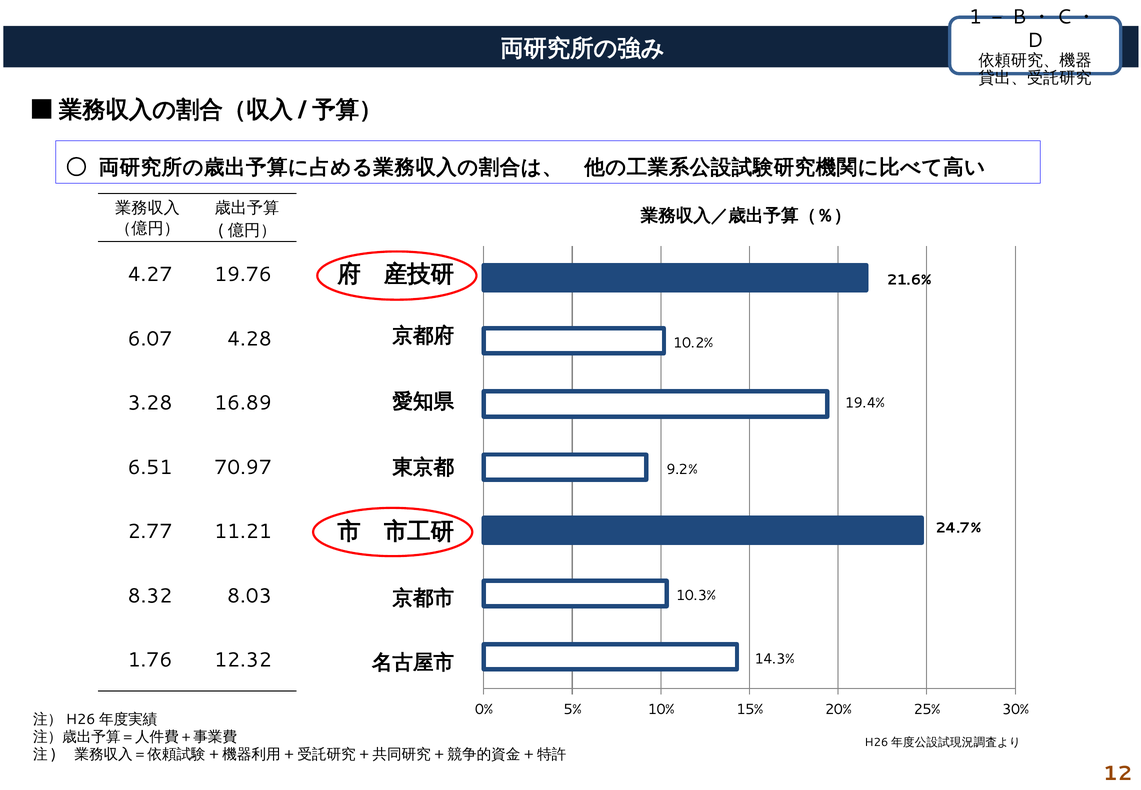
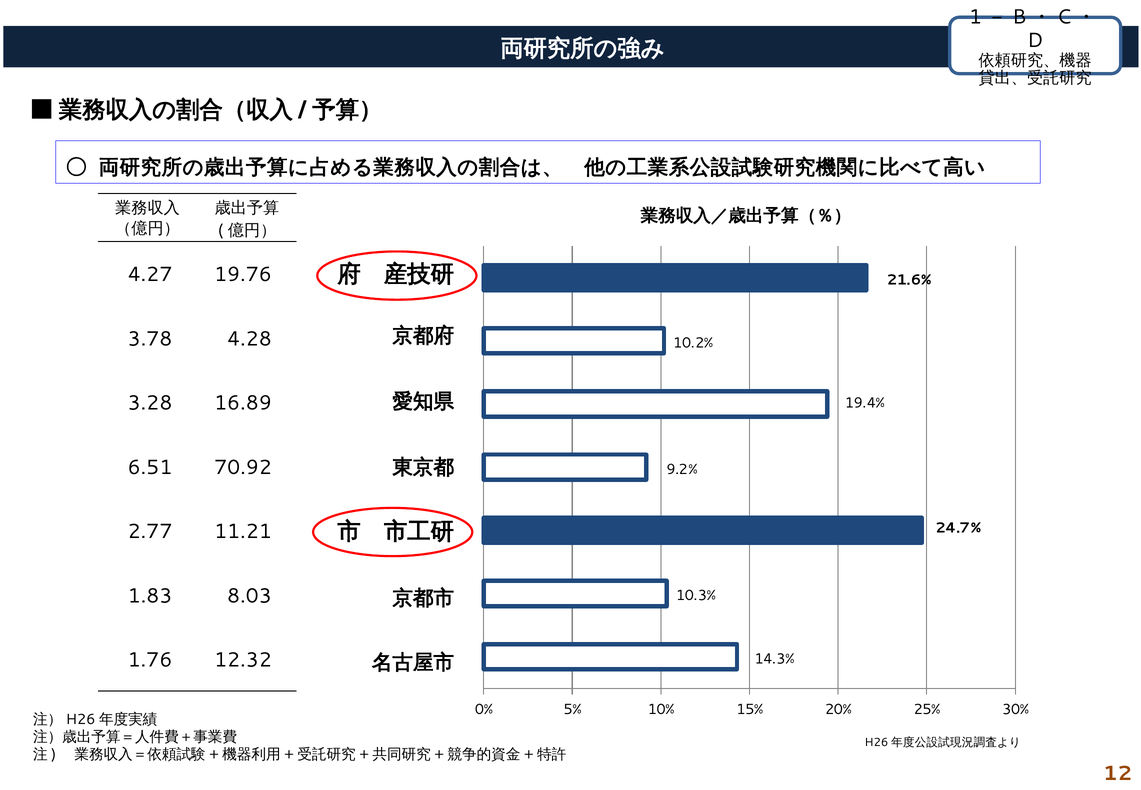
6.07: 6.07 -> 3.78 (150, 339)
70.97: 70.97 -> 70.92 (243, 467)
8.32: 8.32 -> 1.83 (150, 596)
